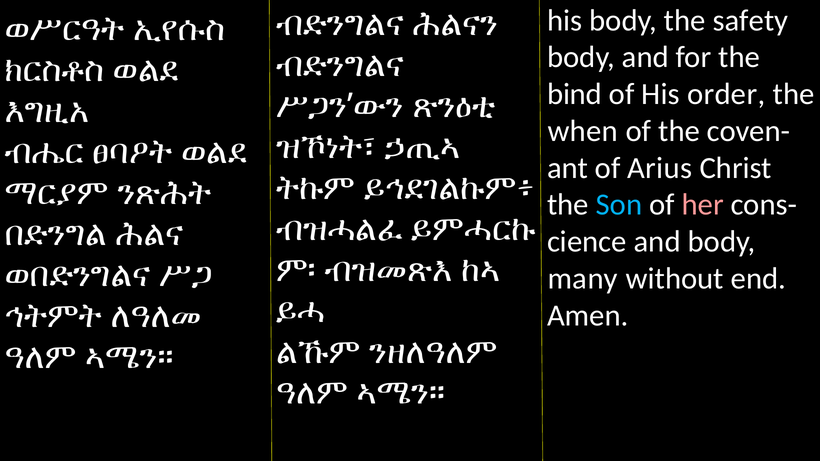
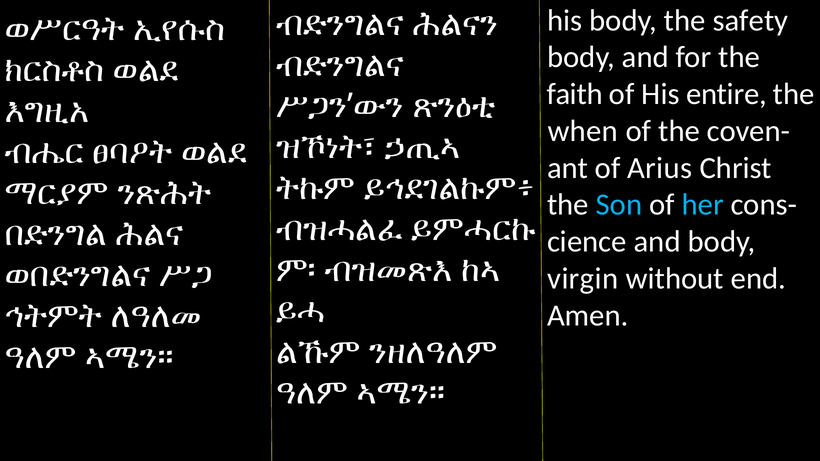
bind: bind -> faith (575, 94)
order: order -> entire (726, 94)
her colour: pink -> light blue (703, 205)
many: many -> virgin (583, 279)
